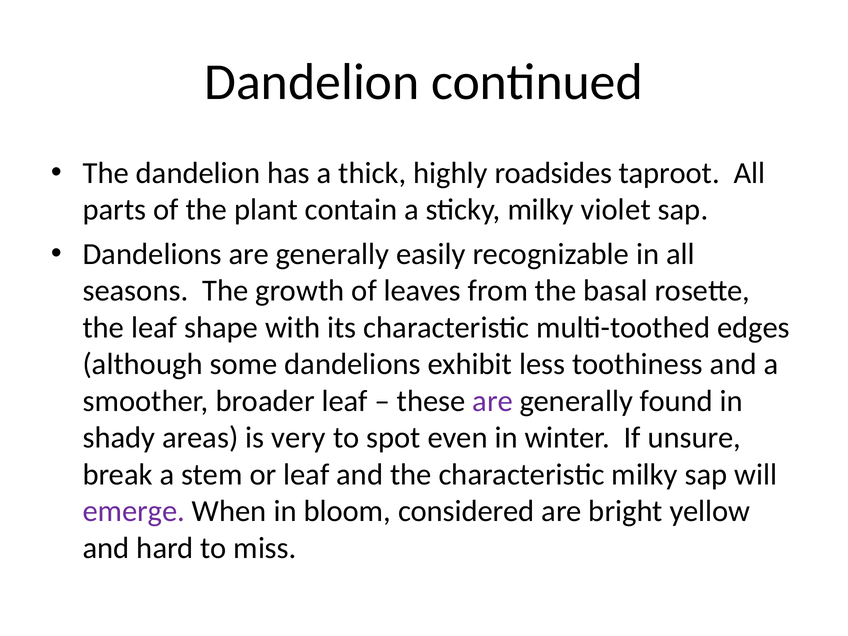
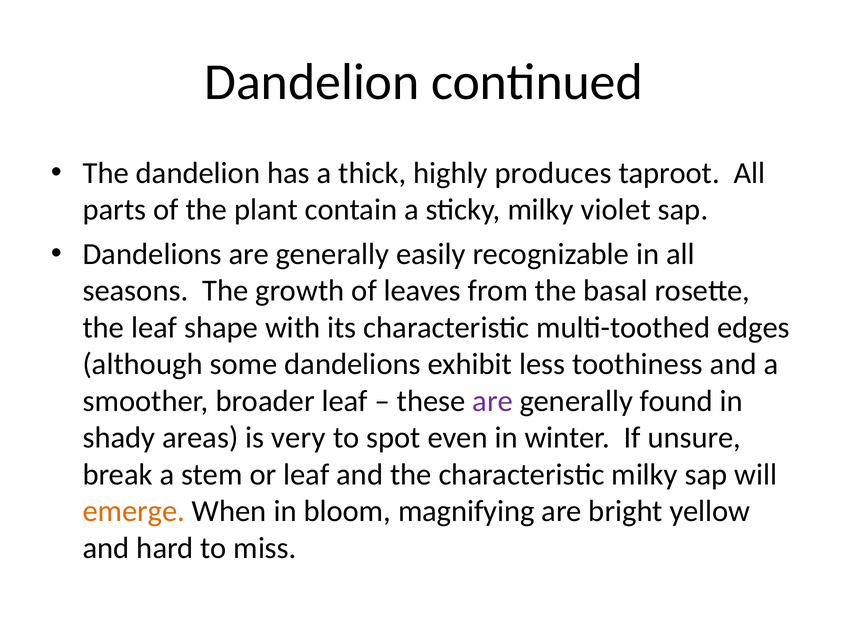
roadsides: roadsides -> produces (553, 173)
emerge colour: purple -> orange (134, 511)
considered: considered -> magnifying (466, 511)
